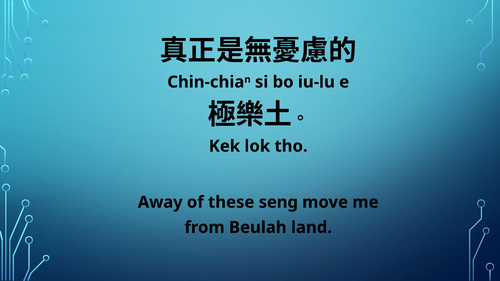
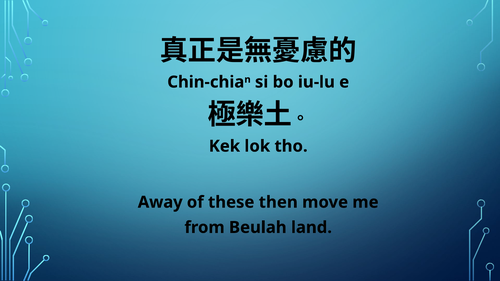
seng: seng -> then (278, 202)
